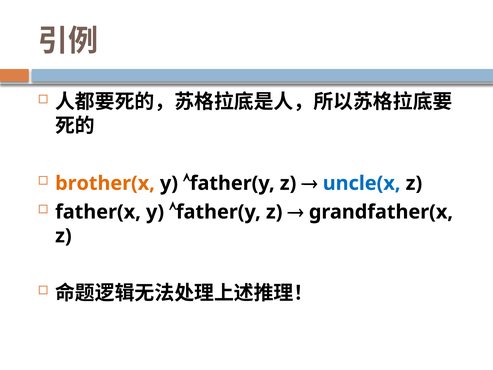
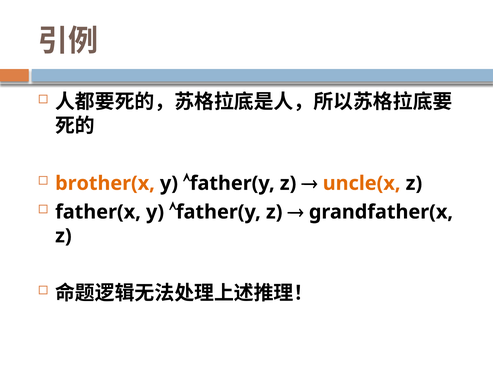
uncle(x colour: blue -> orange (362, 183)
